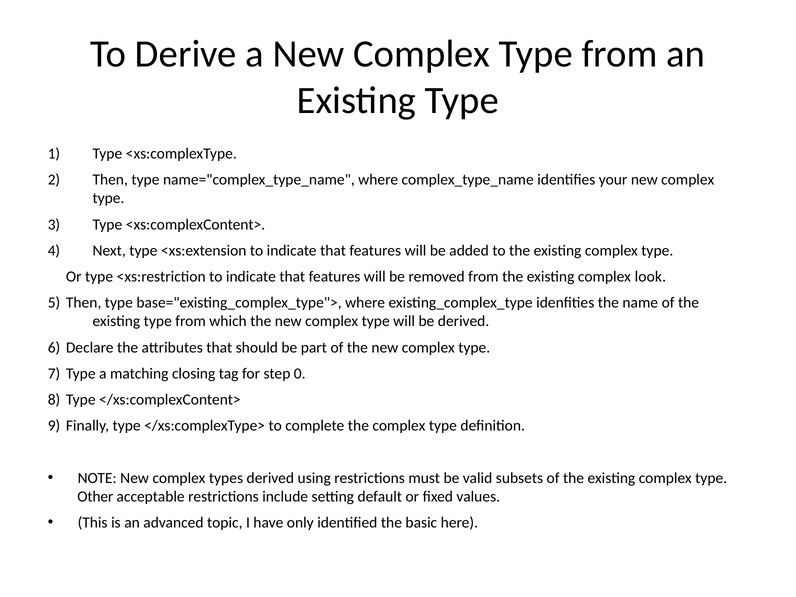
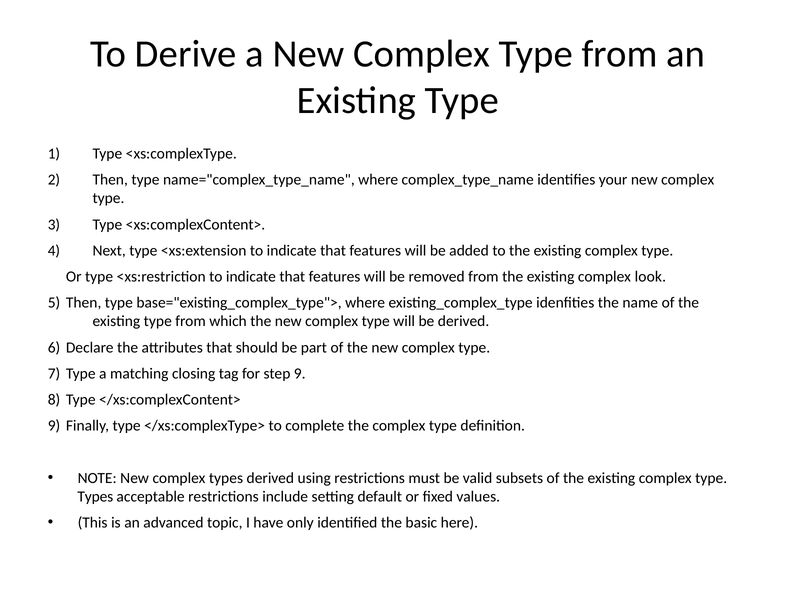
step 0: 0 -> 9 (300, 374)
Other: Other -> Types (95, 497)
